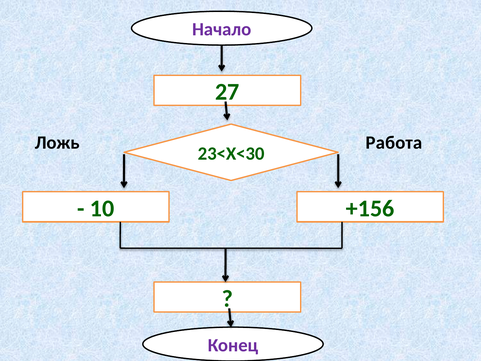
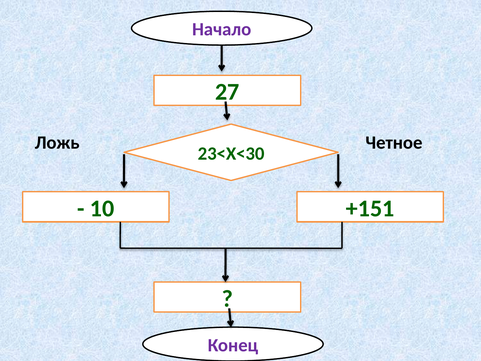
Работа: Работа -> Четное (394, 143)
+156: +156 -> +151 (370, 208)
